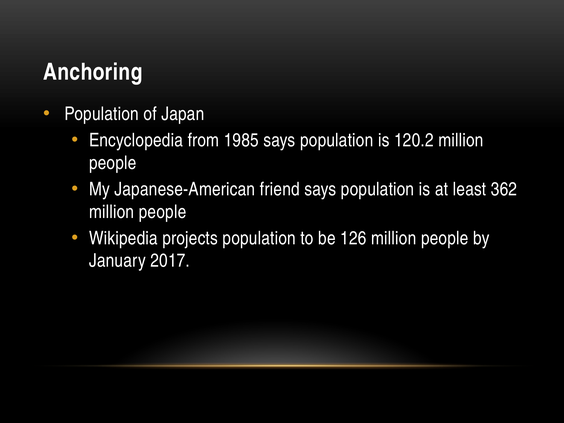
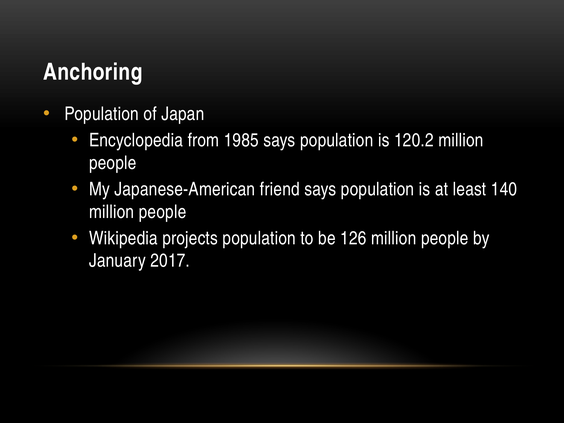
362: 362 -> 140 (504, 189)
